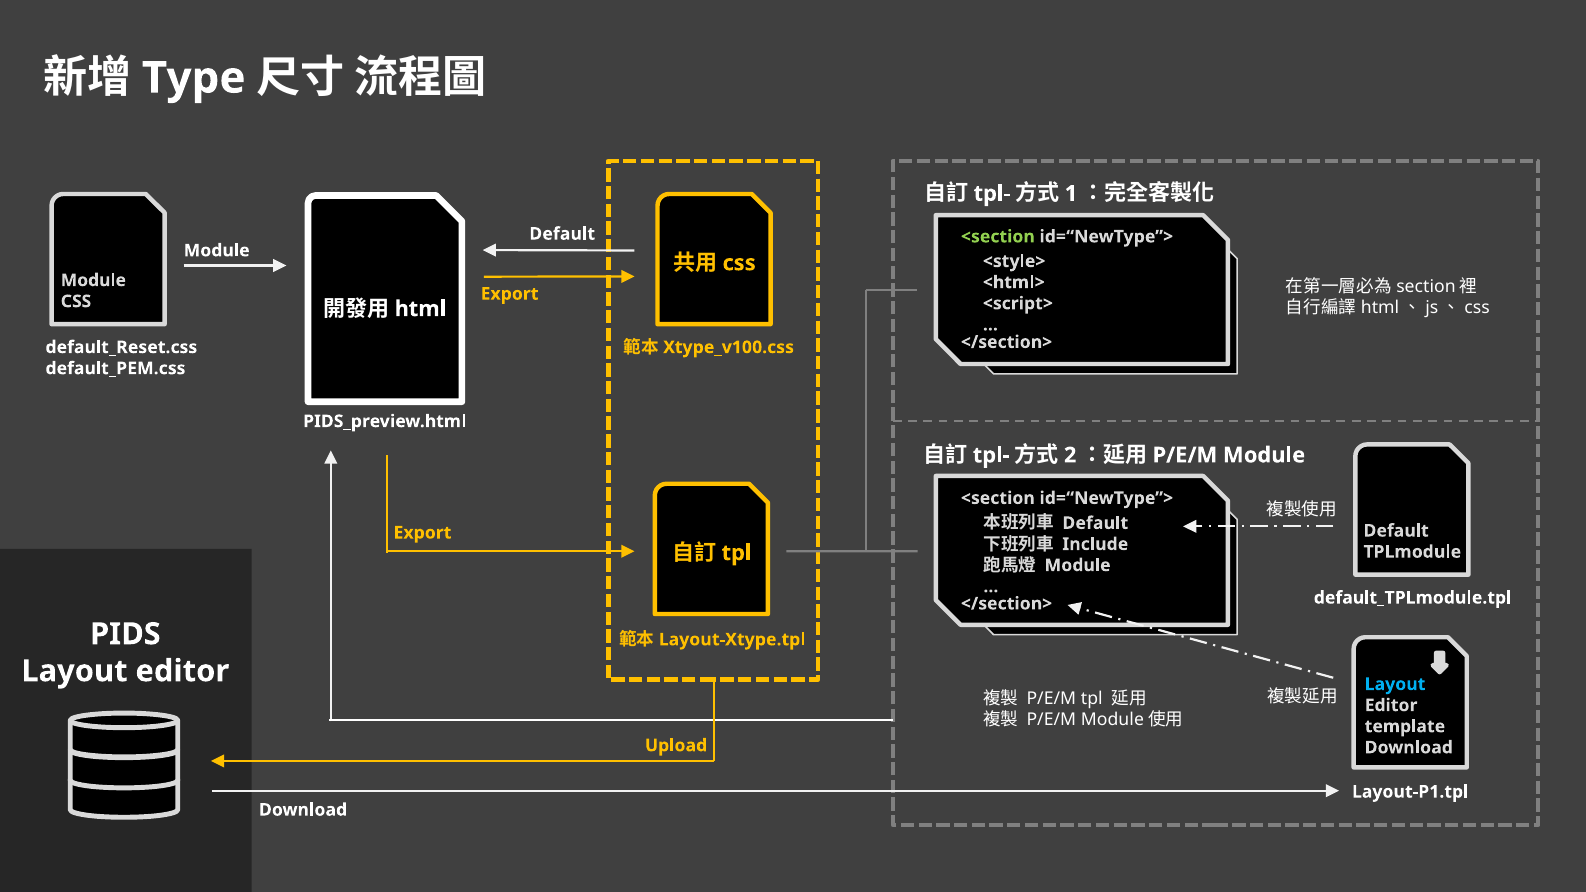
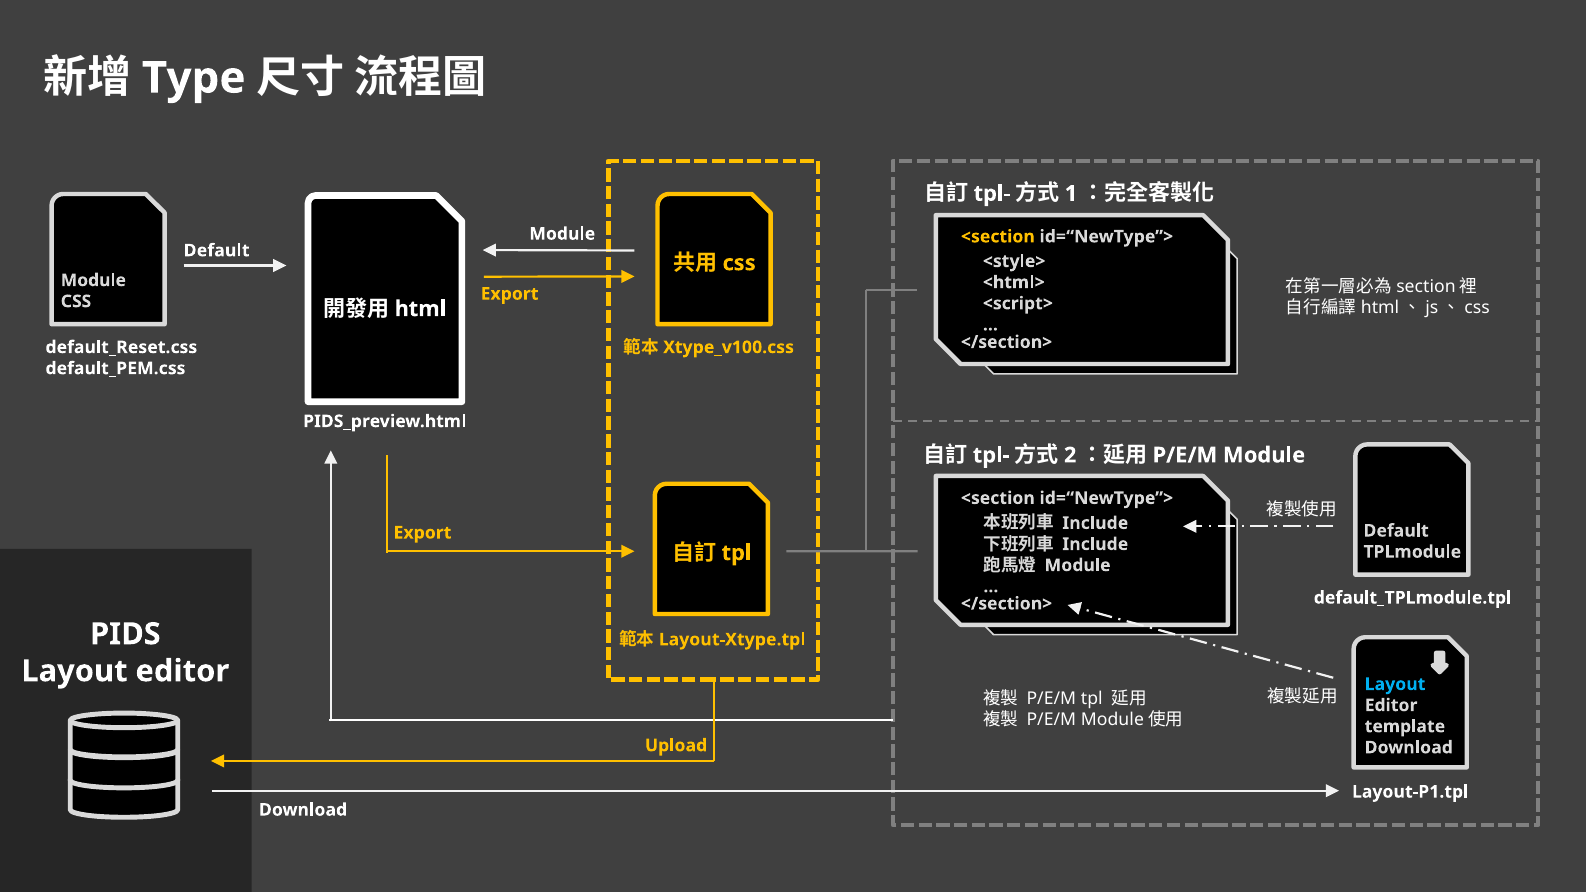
Default: Default -> Module (562, 234)
<section colour: light green -> yellow (998, 237)
Module: Module -> Default (217, 251)
Default: Default -> Include (1095, 523)
